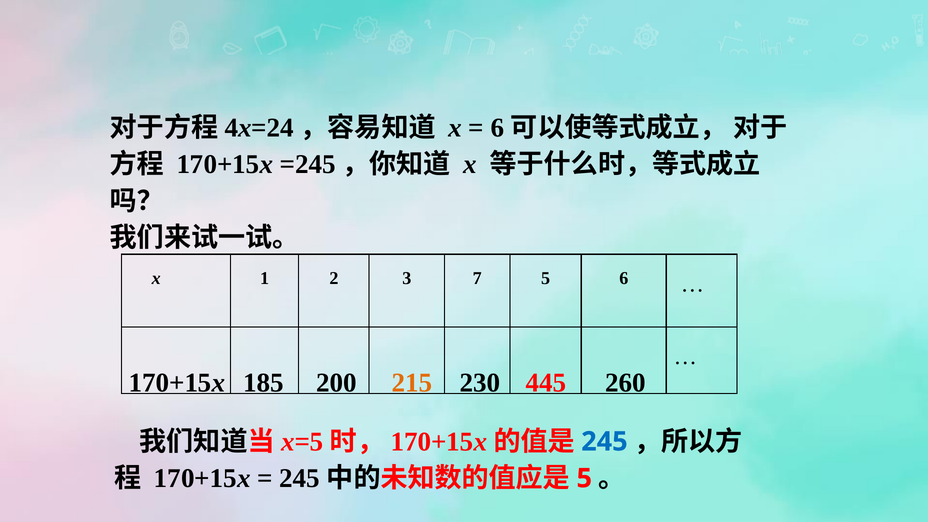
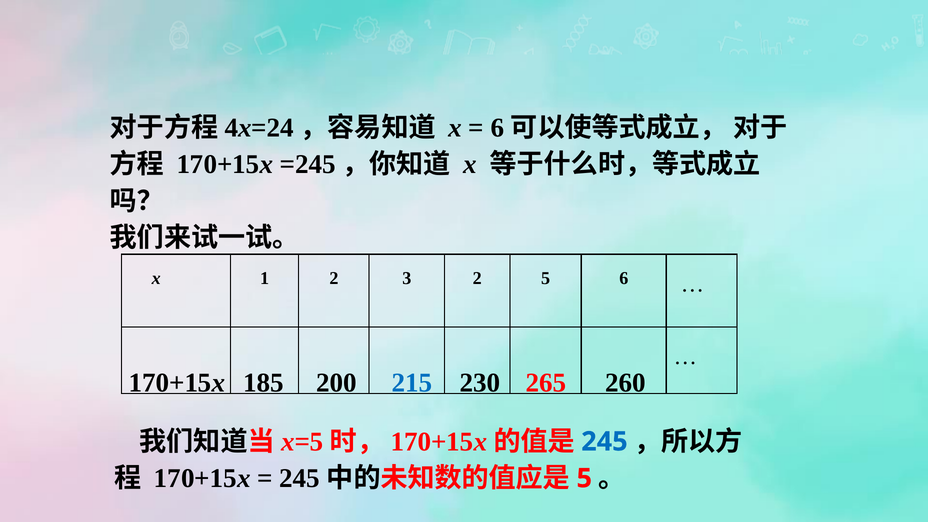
3 7: 7 -> 2 (477, 278)
215 colour: orange -> blue (412, 383)
445: 445 -> 265 (546, 383)
